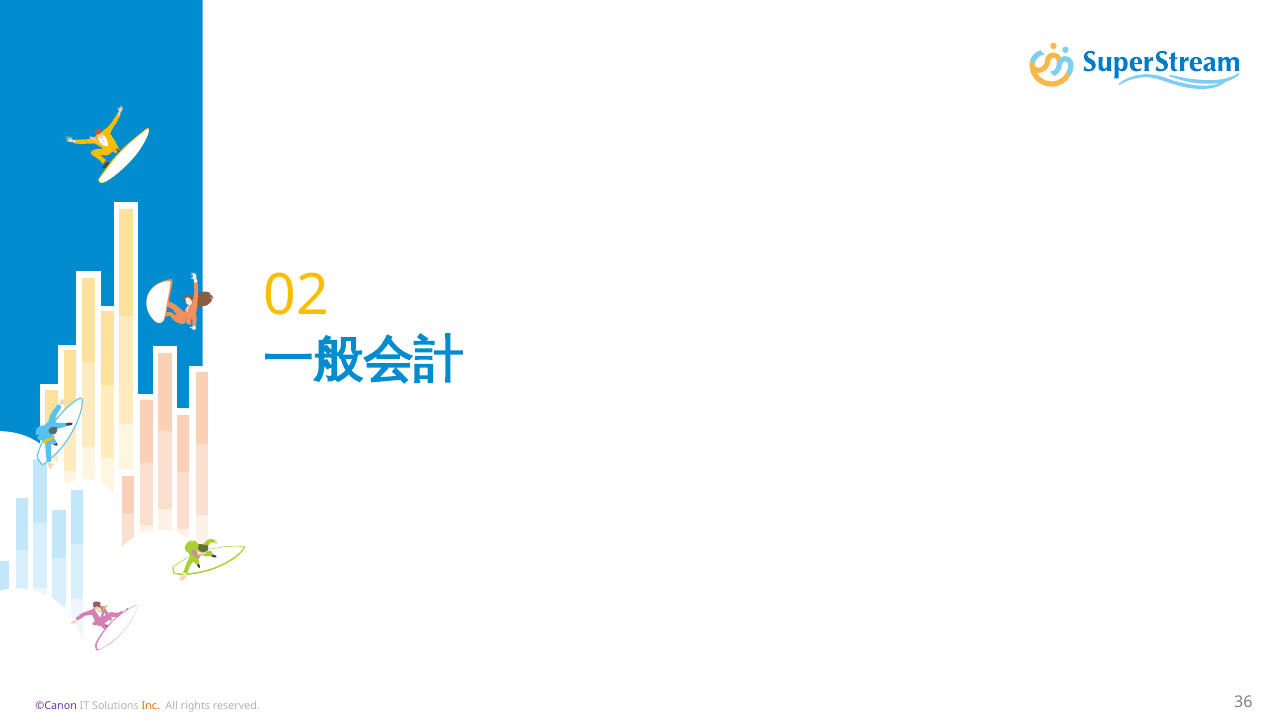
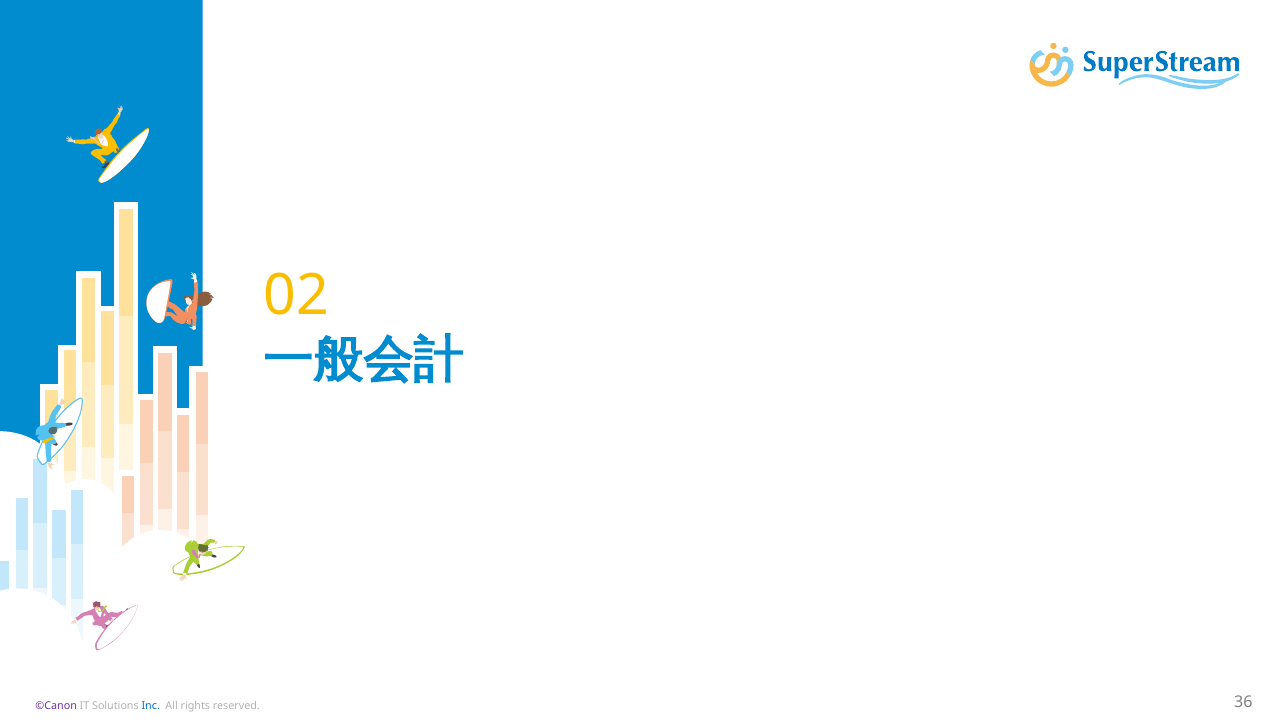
Inc colour: orange -> blue (151, 706)
